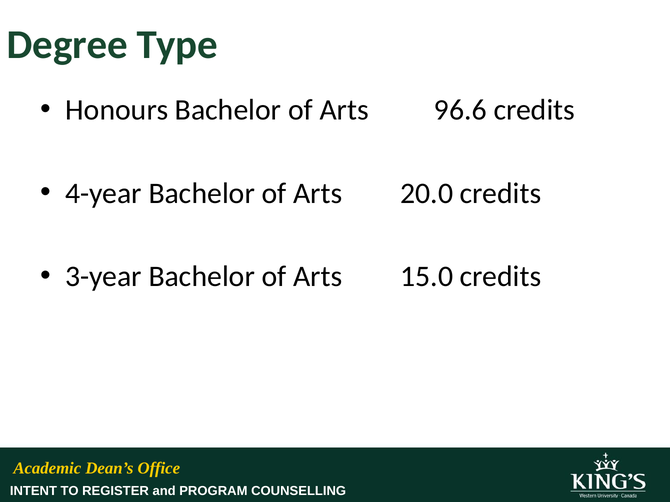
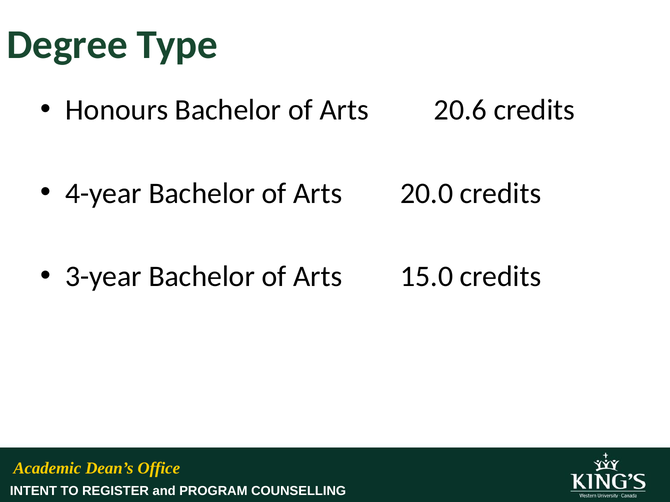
96.6: 96.6 -> 20.6 (460, 110)
